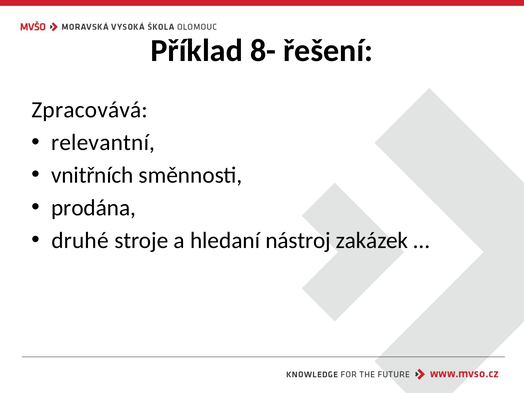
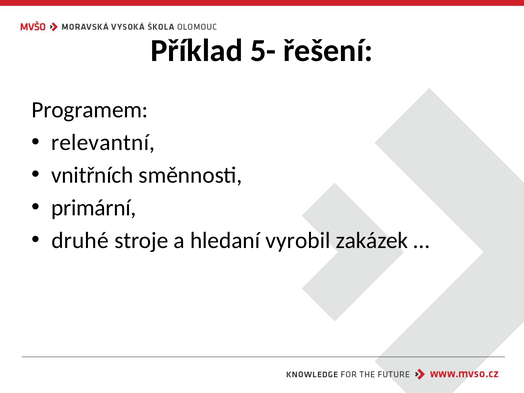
8-: 8- -> 5- (263, 51)
Zpracovává: Zpracovává -> Programem (90, 110)
prodána: prodána -> primární (94, 208)
nástroj: nástroj -> vyrobil (298, 240)
